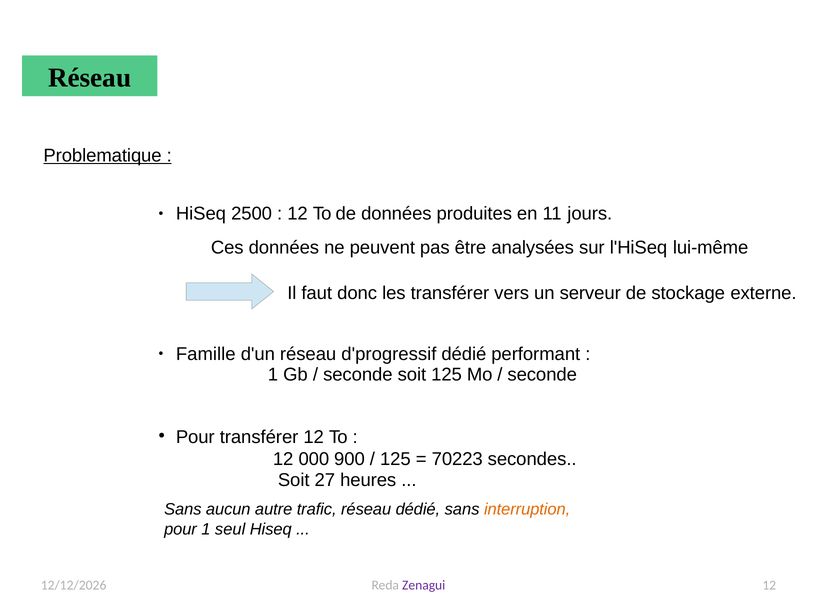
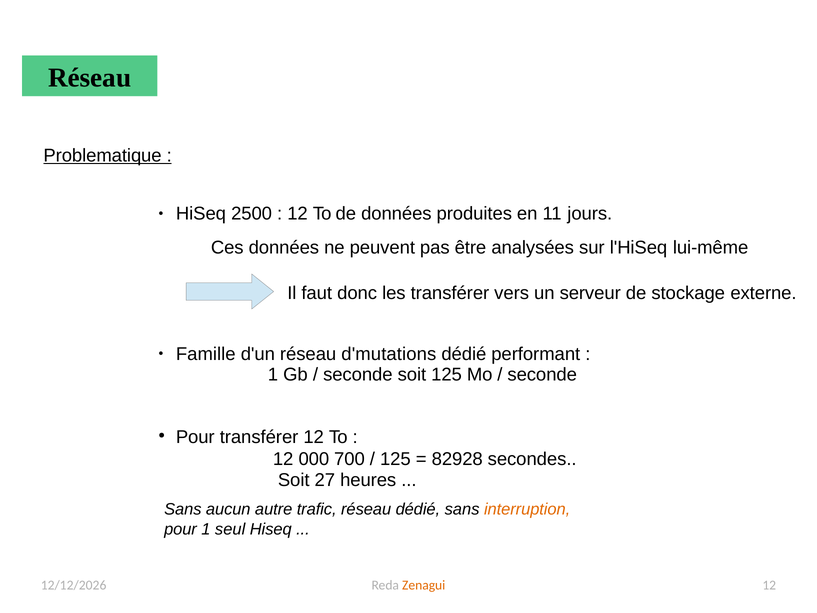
d'progressif: d'progressif -> d'mutations (389, 354)
900: 900 -> 700 (349, 459)
70223: 70223 -> 82928 (457, 459)
Zenagui colour: purple -> orange (424, 585)
